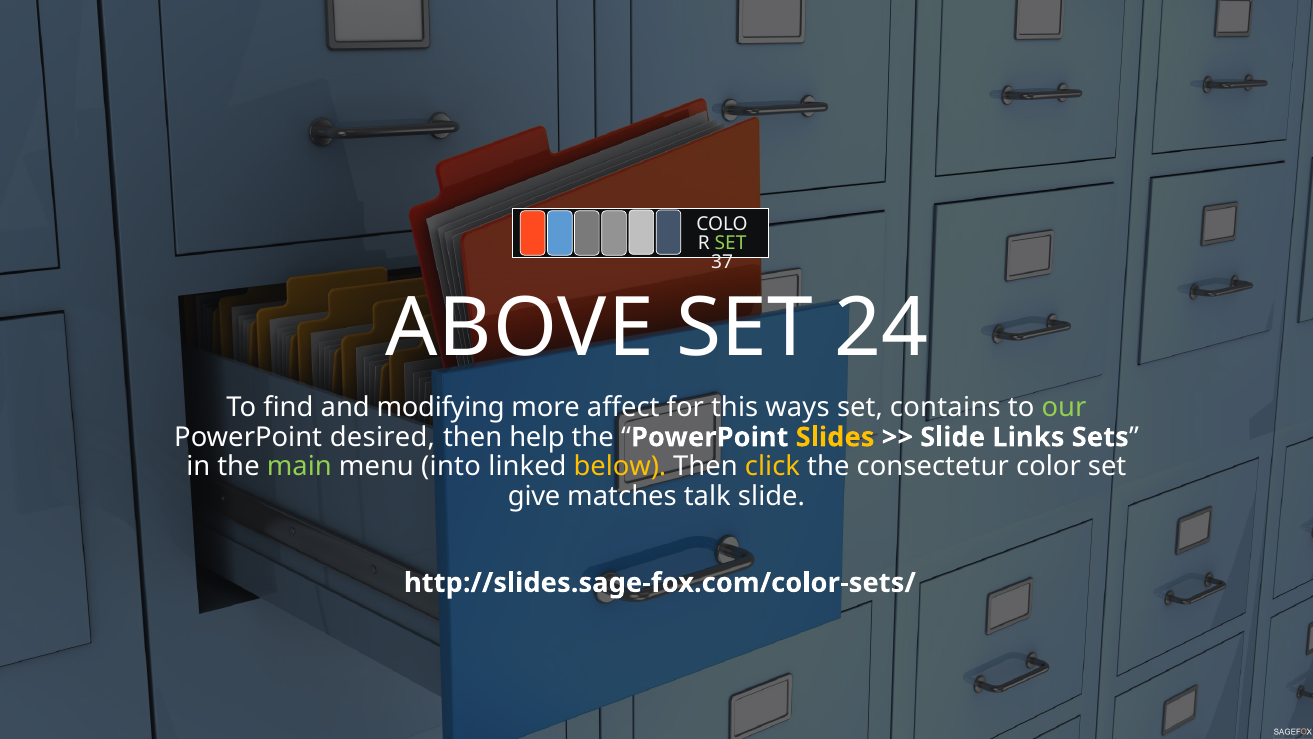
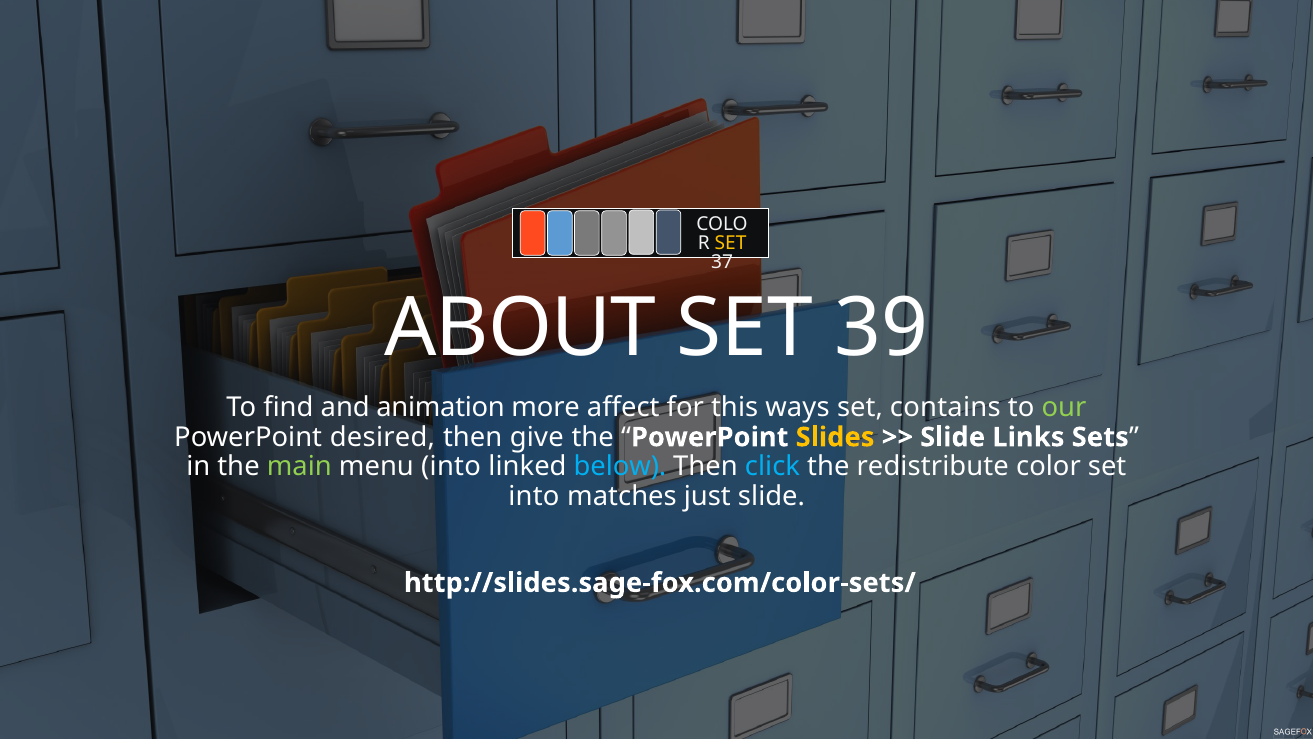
SET colour: light green -> yellow (731, 243)
ABOVE: ABOVE -> ABOUT (520, 328)
24: 24 -> 39 (881, 328)
modifying: modifying -> animation (441, 407)
help: help -> give (537, 437)
below colour: yellow -> light blue (620, 467)
click colour: yellow -> light blue (773, 467)
consectetur: consectetur -> redistribute (933, 467)
give: give -> into (534, 496)
talk: talk -> just (707, 496)
